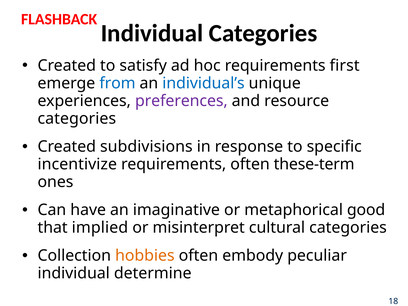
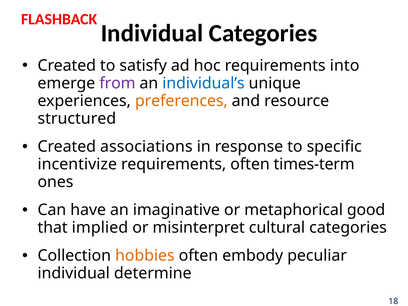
first: first -> into (345, 66)
from colour: blue -> purple (117, 83)
preferences colour: purple -> orange (181, 101)
categories: categories -> structured (77, 119)
subdivisions: subdivisions -> associations (146, 147)
these-term: these-term -> times-term (314, 164)
